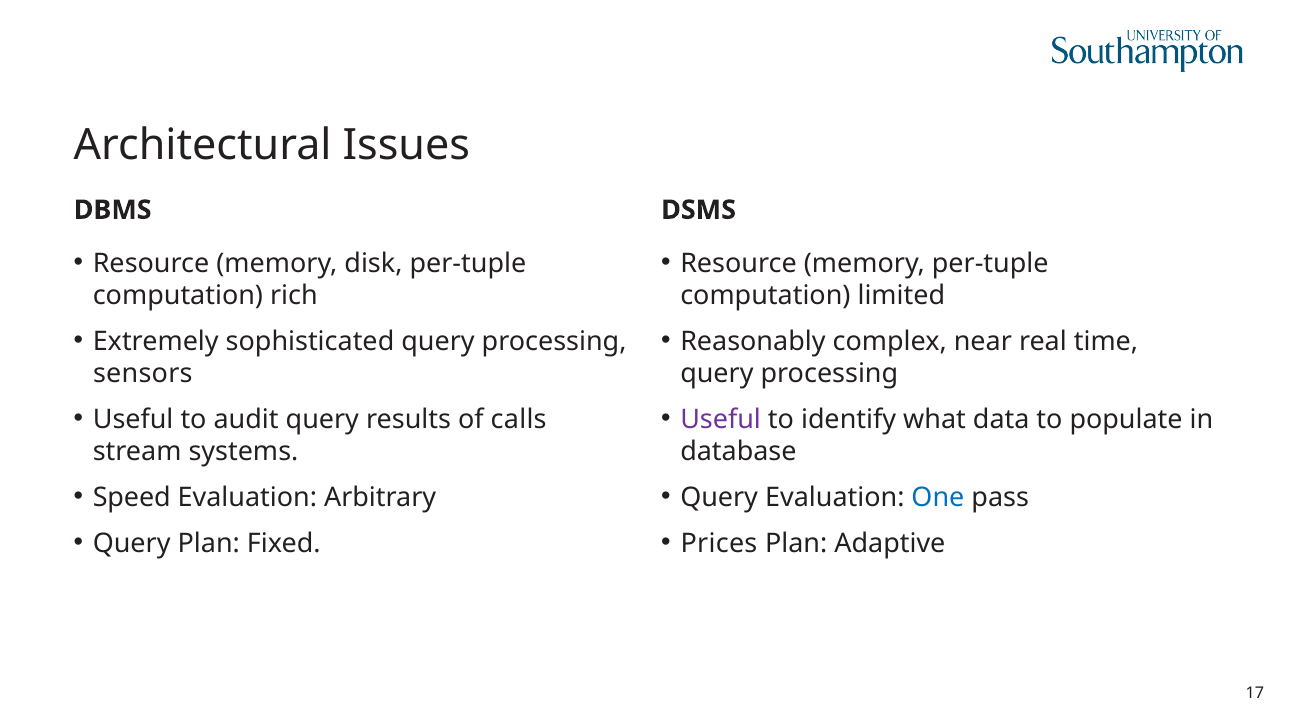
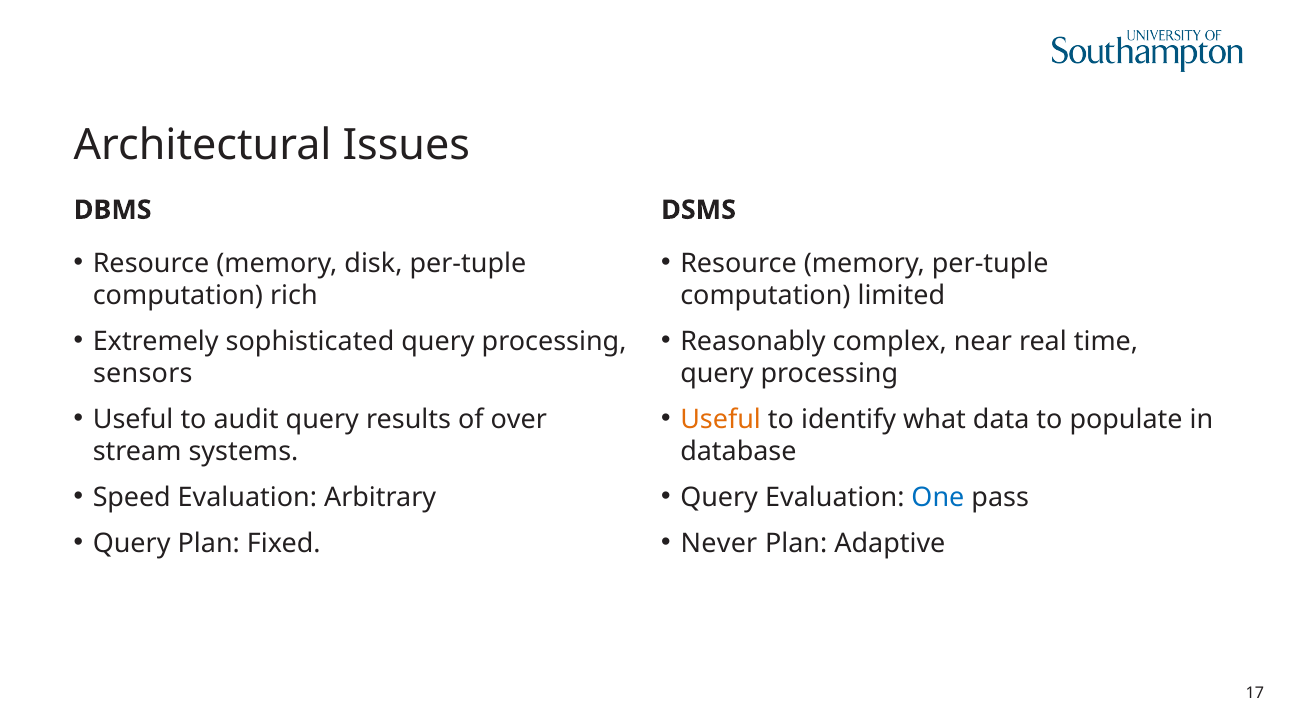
calls: calls -> over (519, 419)
Useful colour: purple -> orange (721, 419)
Prices: Prices -> Never (719, 543)
